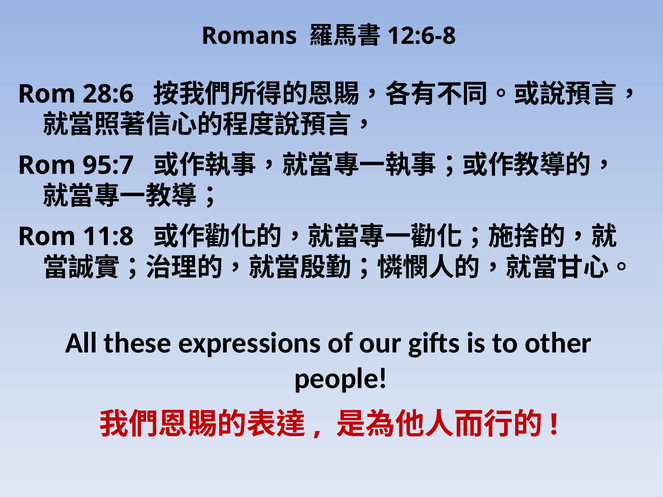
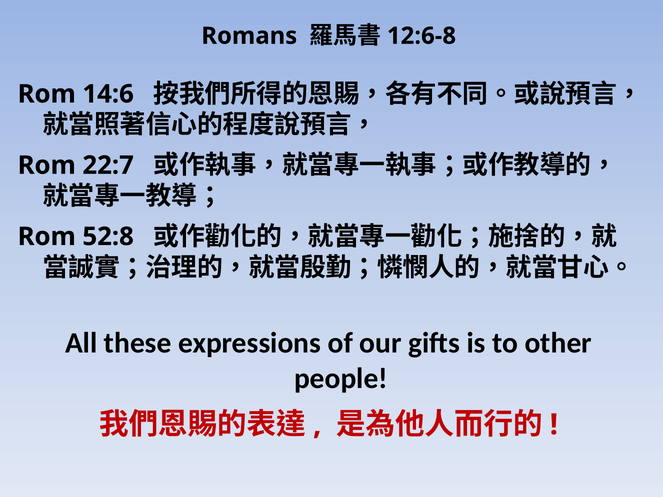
28:6: 28:6 -> 14:6 (108, 94)
95:7: 95:7 -> 22:7 (108, 165)
11:8: 11:8 -> 52:8 (108, 237)
